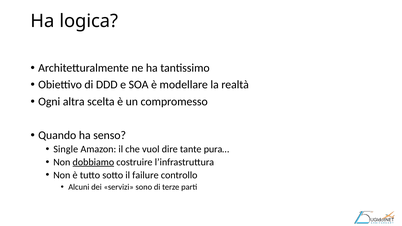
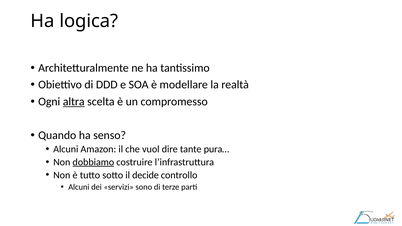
altra underline: none -> present (74, 102)
Single: Single -> Alcuni (66, 149)
failure: failure -> decide (146, 175)
